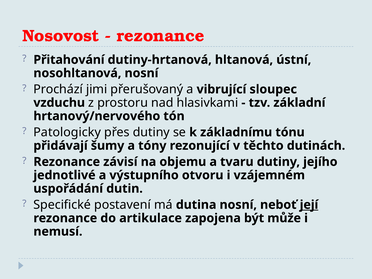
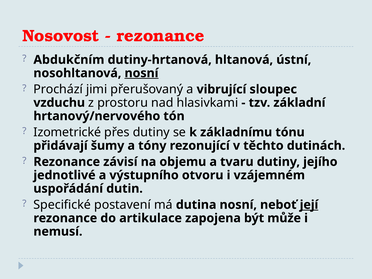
Přitahování: Přitahování -> Abdukčním (69, 60)
nosní underline: none -> present (141, 73)
Patologicky: Patologicky -> Izometrické (67, 132)
